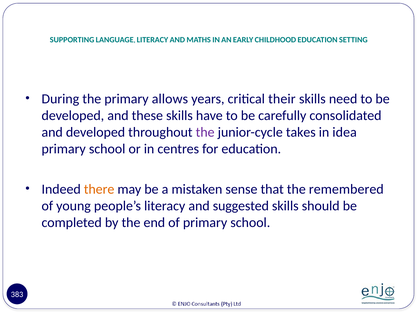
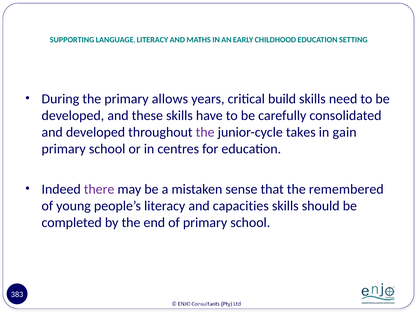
their: their -> build (282, 99)
idea: idea -> gain (345, 132)
there colour: orange -> purple (99, 189)
suggested: suggested -> capacities (241, 206)
